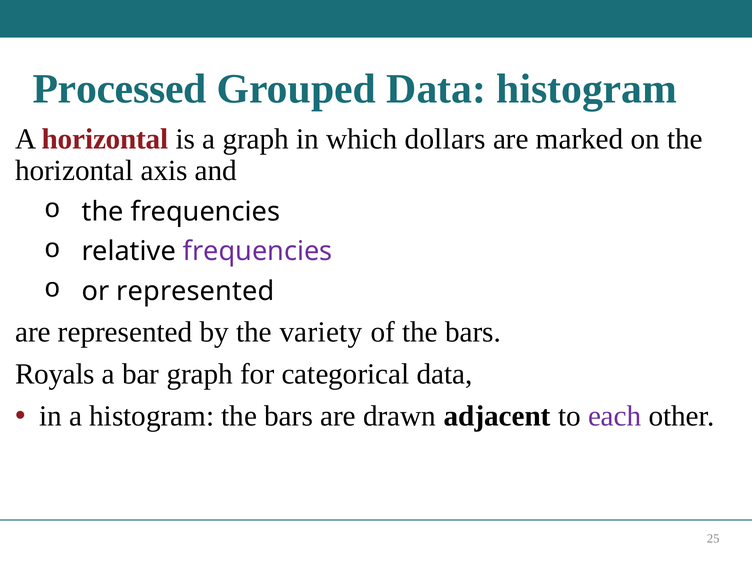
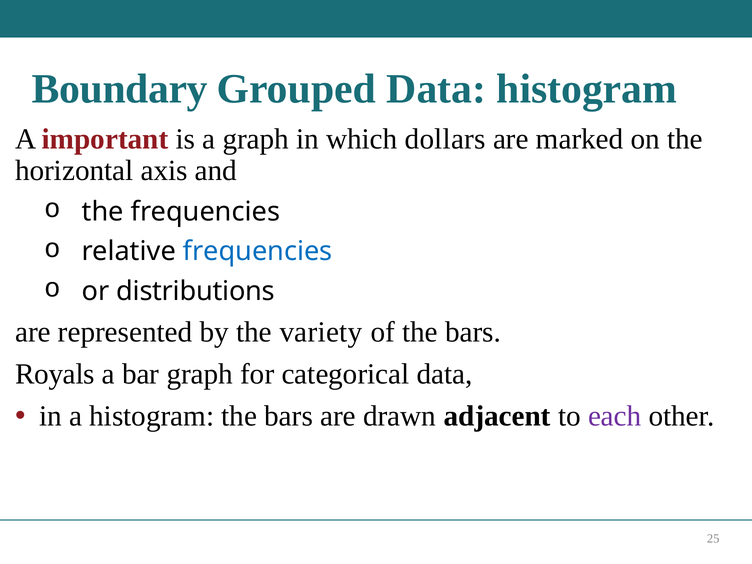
Processed: Processed -> Boundary (120, 89)
A horizontal: horizontal -> important (105, 139)
frequencies colour: purple -> blue (258, 251)
or represented: represented -> distributions (196, 291)
